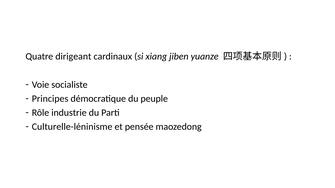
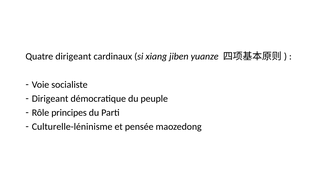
Principes: Principes -> Dirigeant (50, 99)
industrie: industrie -> principes (69, 113)
